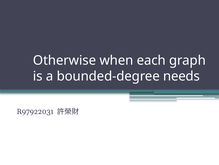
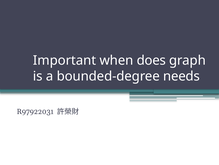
Otherwise: Otherwise -> Important (65, 60)
each: each -> does (151, 60)
